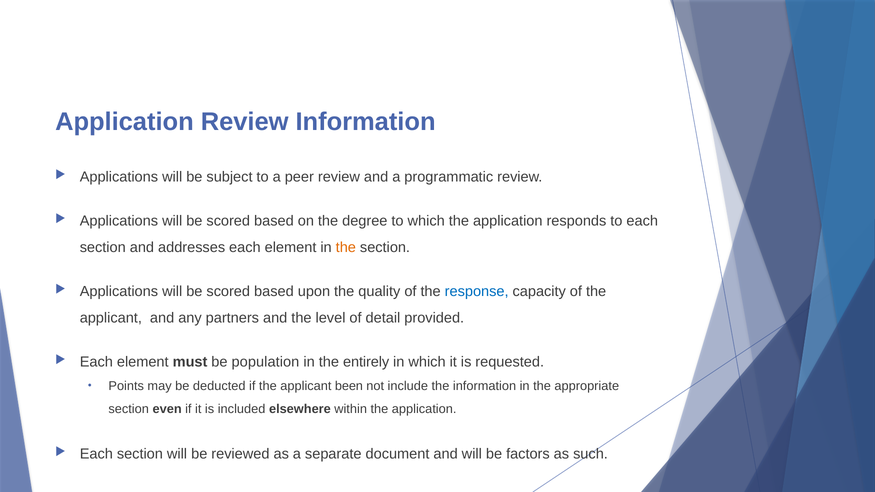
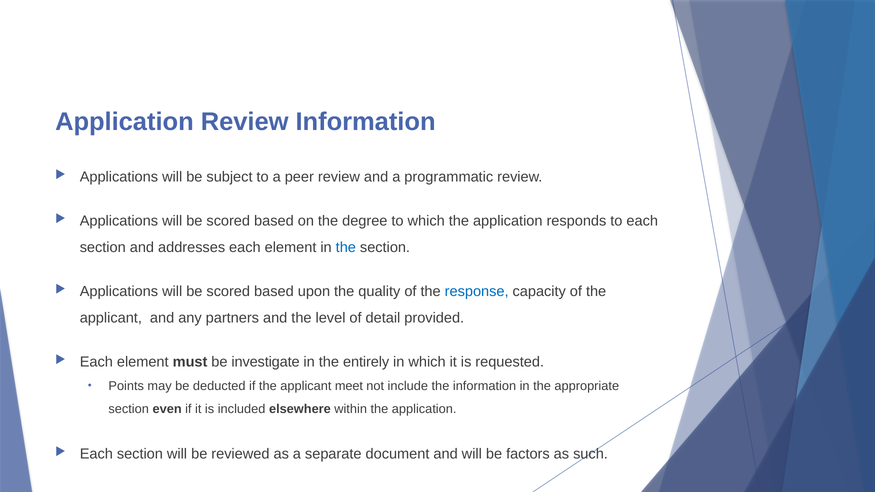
the colour: orange -> blue (346, 247)
population: population -> investigate (266, 362)
been: been -> meet (349, 386)
